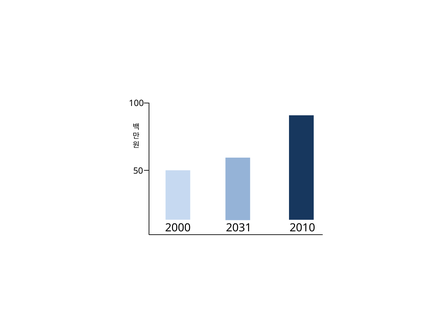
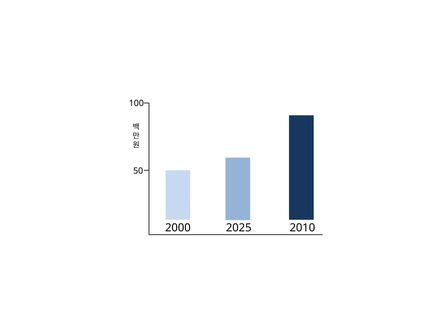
2031: 2031 -> 2025 (239, 228)
